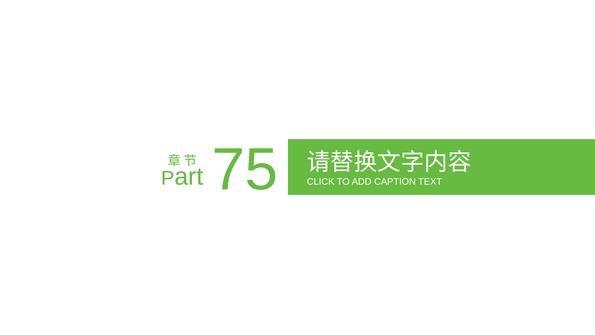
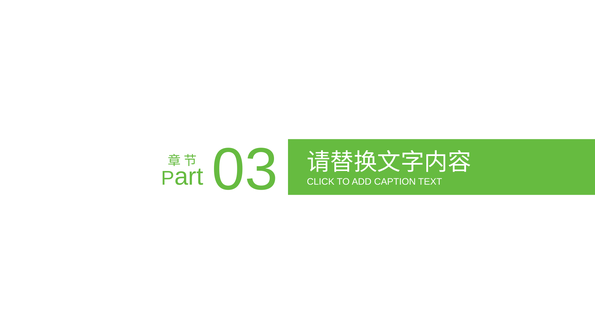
75: 75 -> 03 (245, 170)
